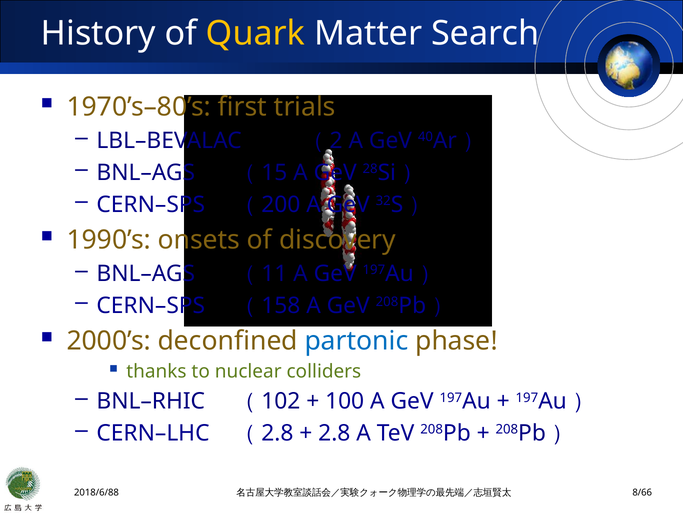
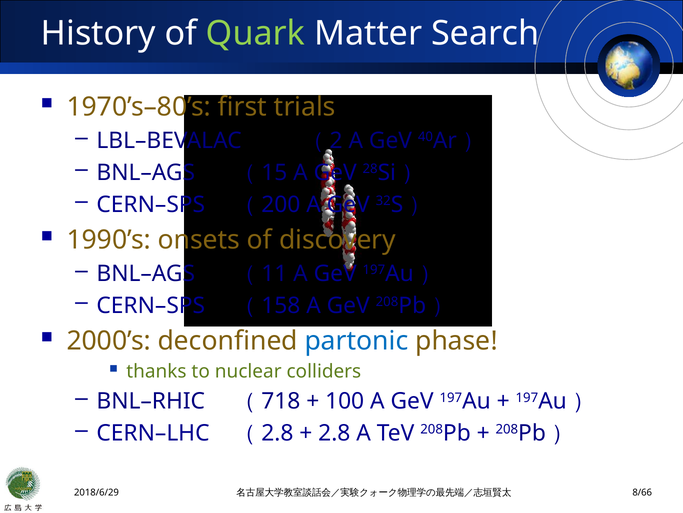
Quark colour: yellow -> light green (256, 34)
102: 102 -> 718 (281, 401)
2018/6/88: 2018/6/88 -> 2018/6/29 (97, 492)
